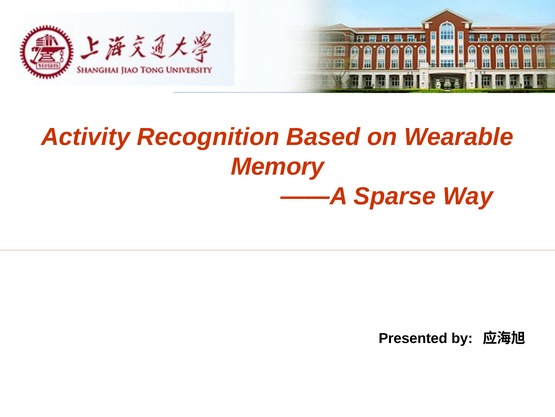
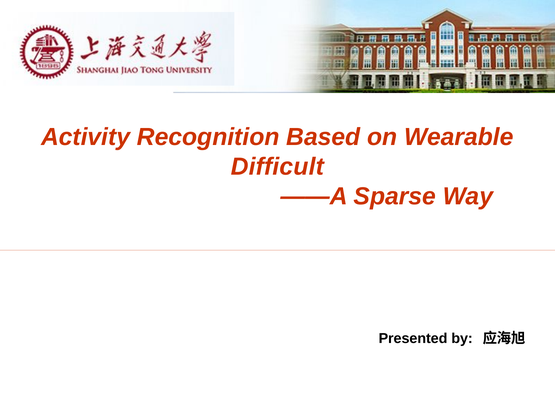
Memory: Memory -> Difficult (277, 166)
